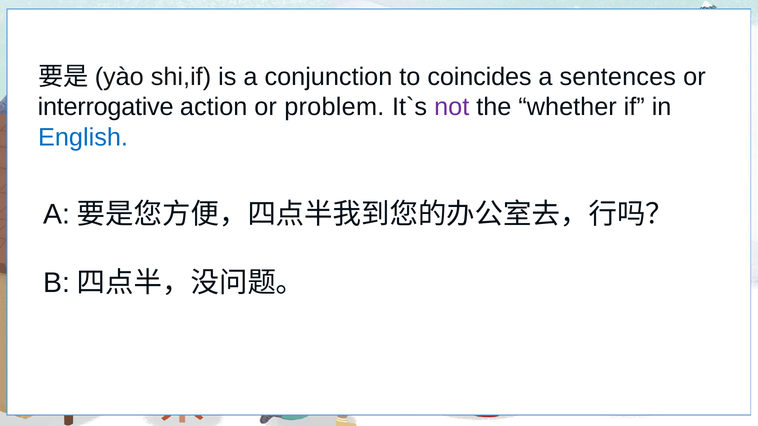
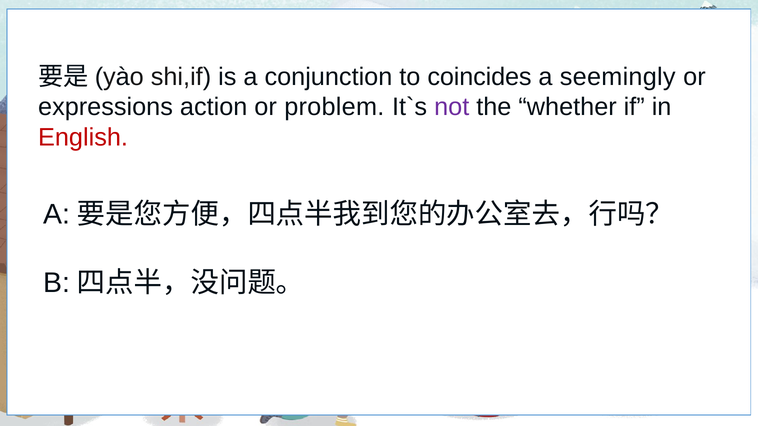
sentences: sentences -> seemingly (618, 77)
interrogative: interrogative -> expressions (105, 107)
English colour: blue -> red (83, 138)
